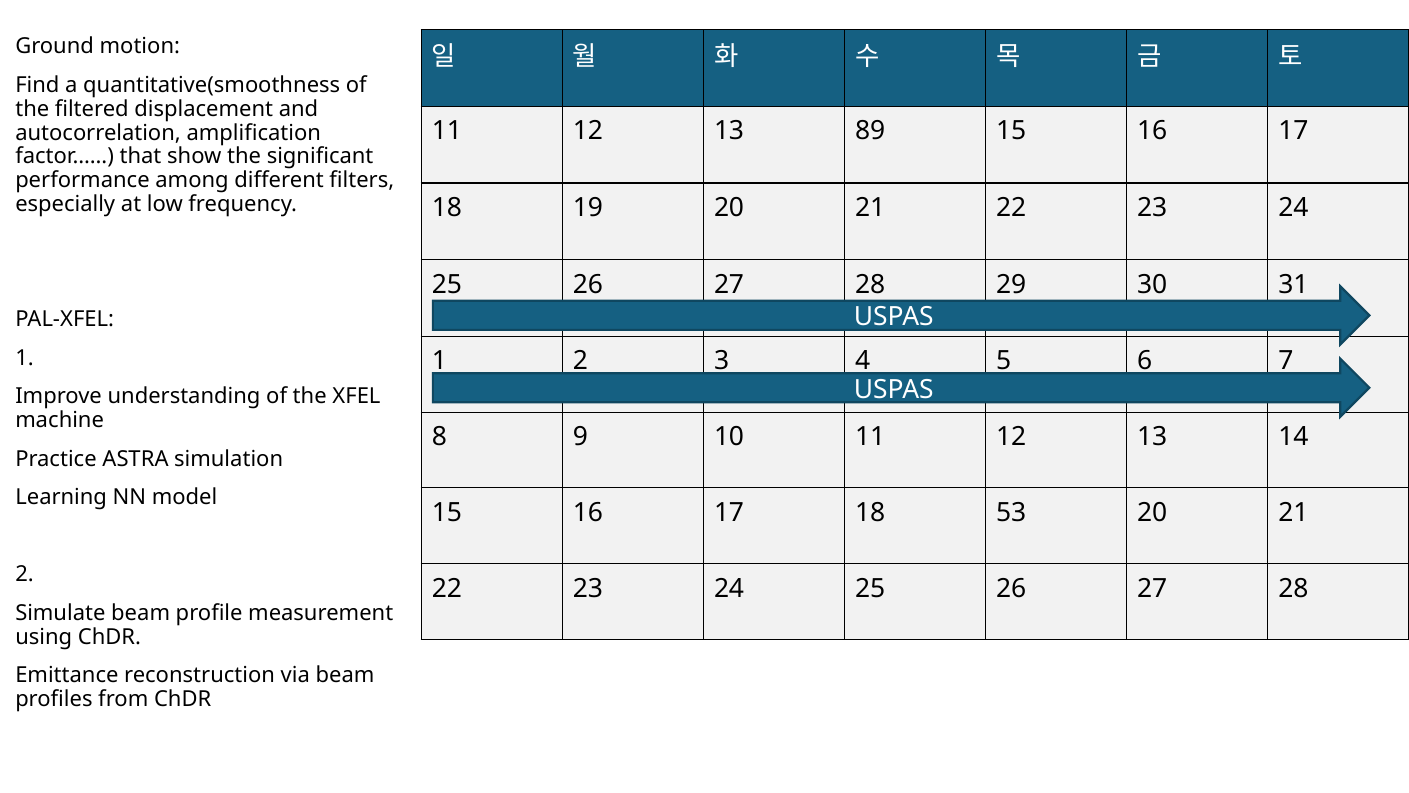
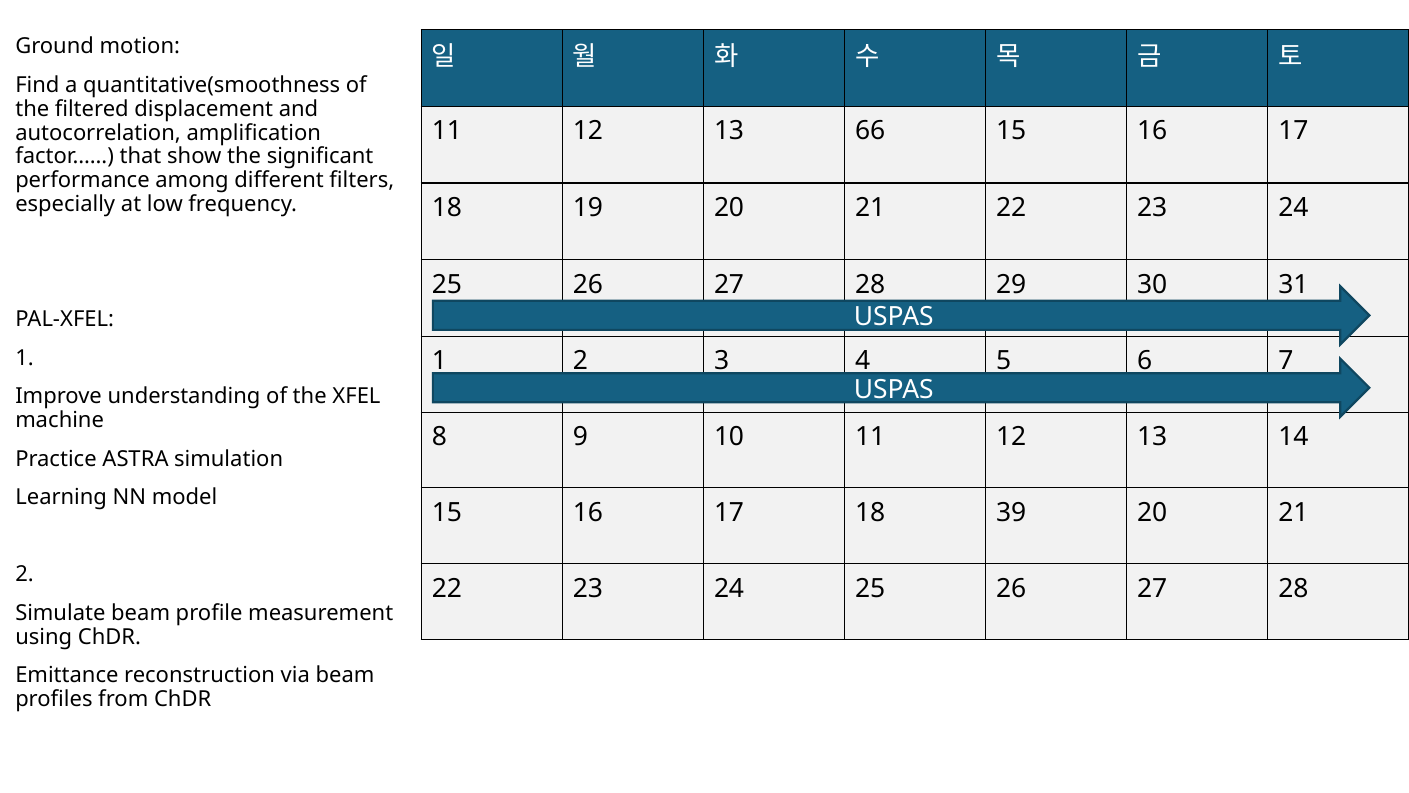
89: 89 -> 66 (870, 131)
53: 53 -> 39 (1011, 512)
